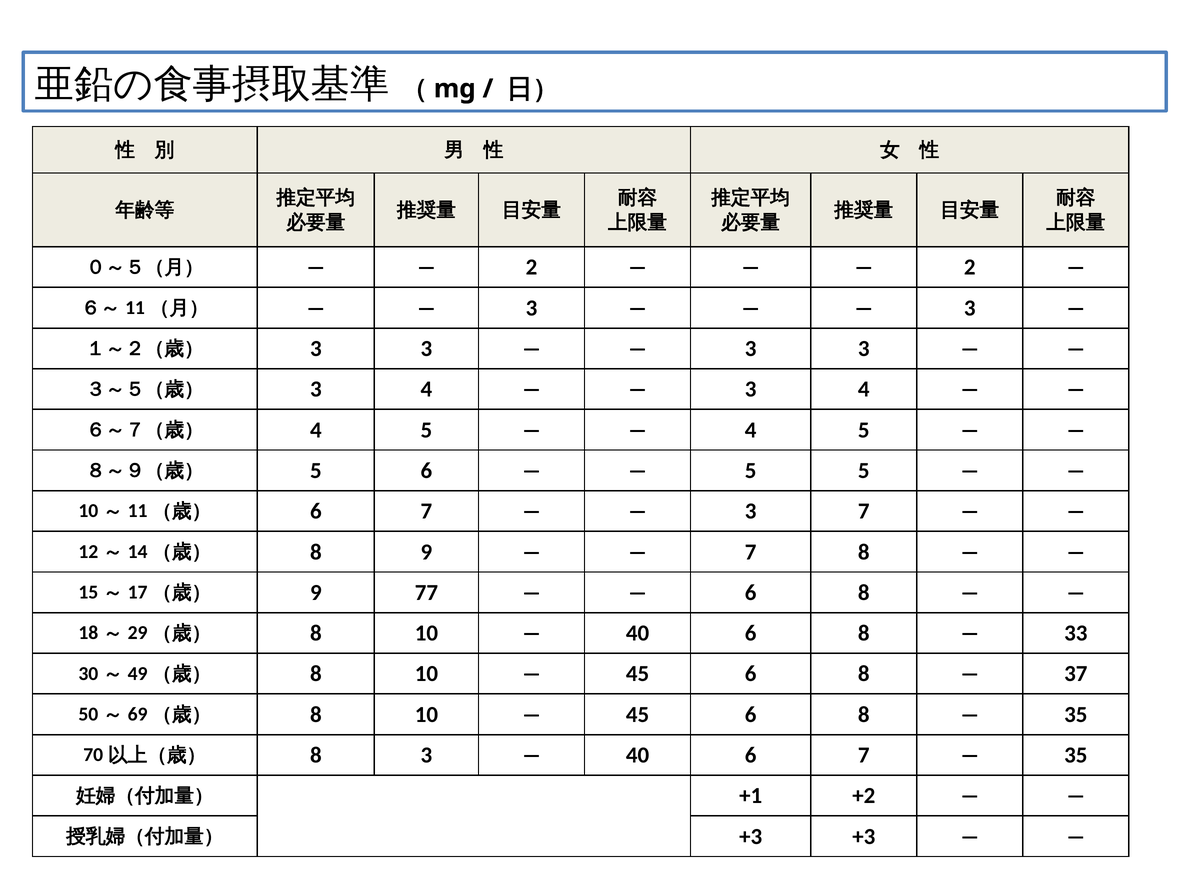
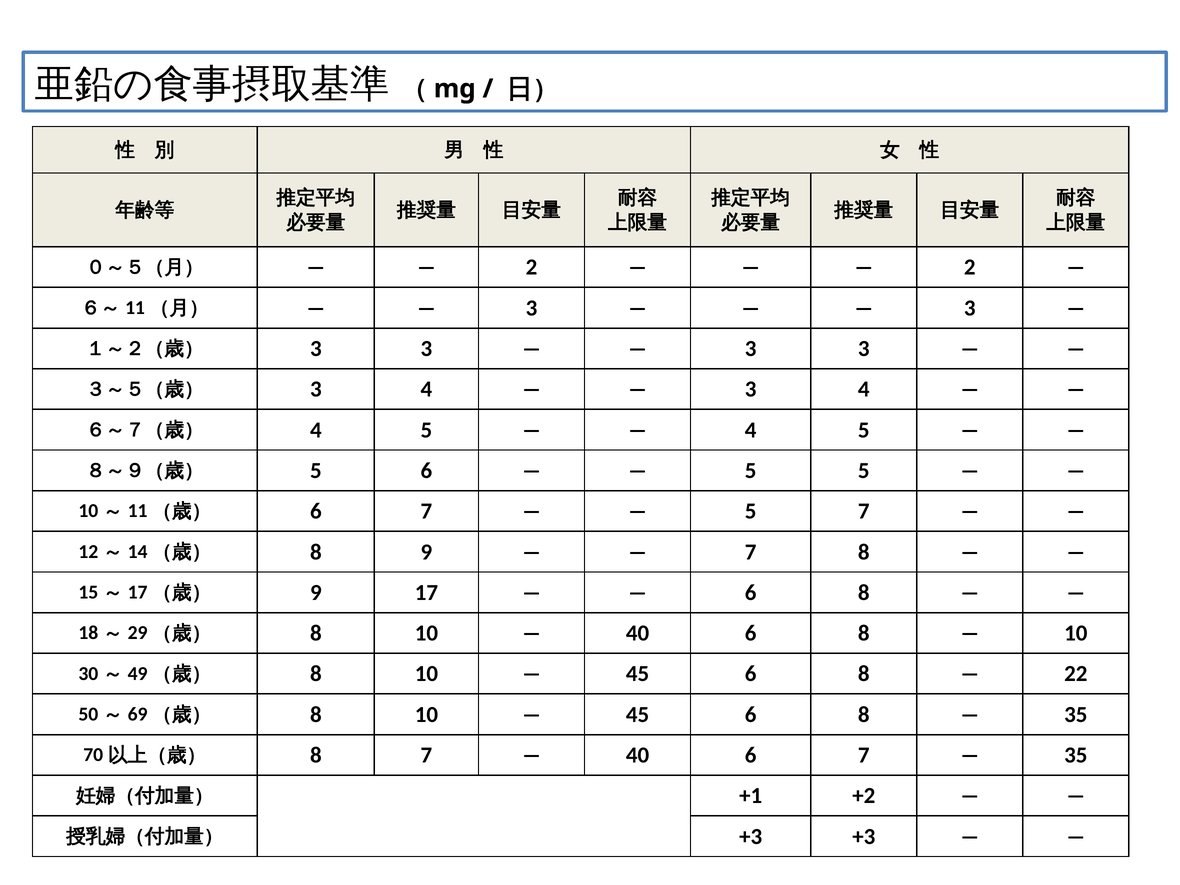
3: 3 -> 5 (751, 511)
77: 77 -> 17 (426, 593)
33: 33 -> 10 (1076, 633)
37: 37 -> 22 (1076, 674)
8 3: 3 -> 7 (426, 755)
